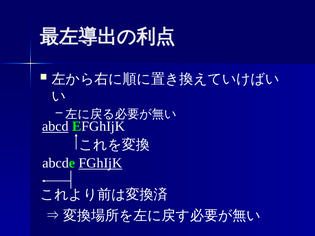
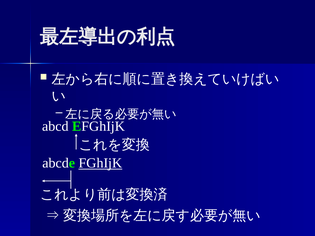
abcd underline: present -> none (55, 126)
